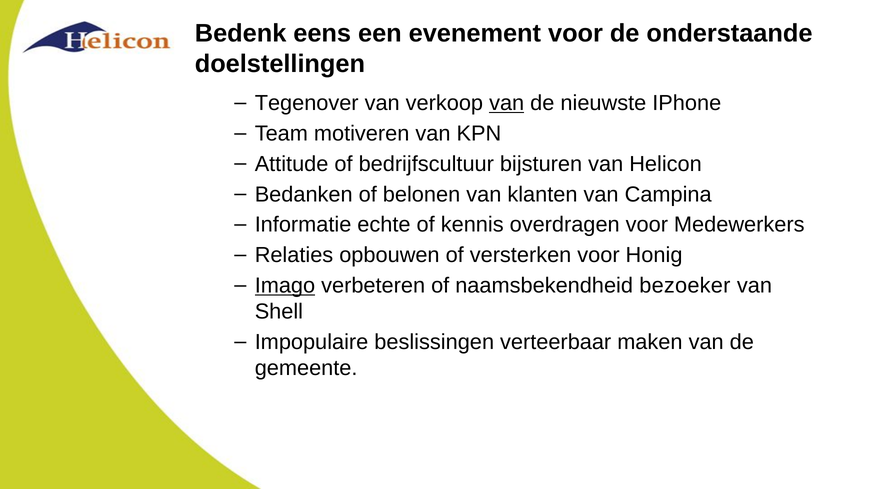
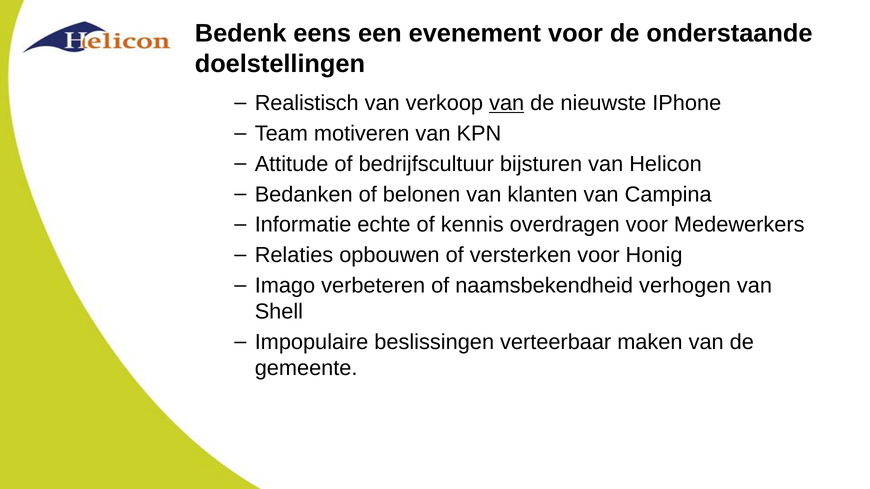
Tegenover: Tegenover -> Realistisch (307, 103)
Imago underline: present -> none (285, 286)
bezoeker: bezoeker -> verhogen (685, 286)
